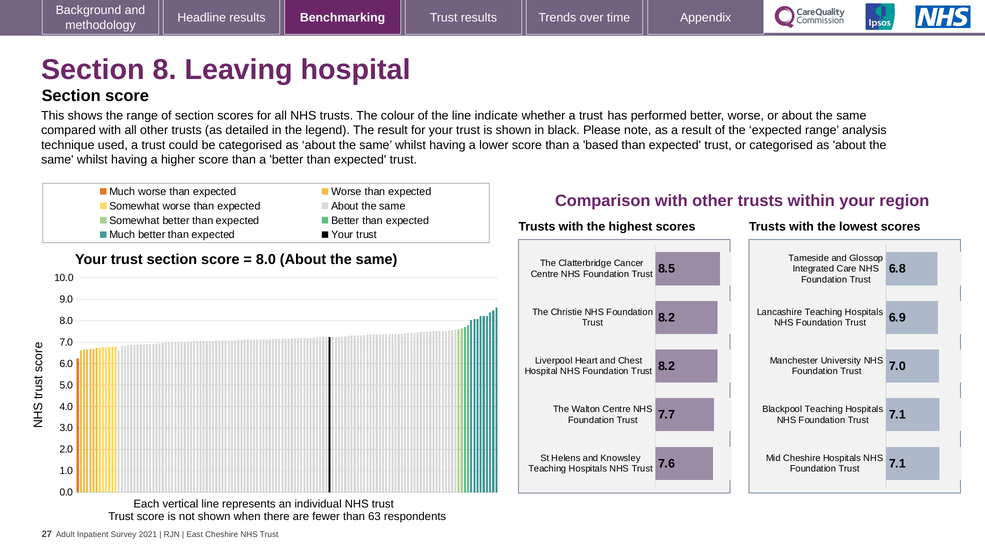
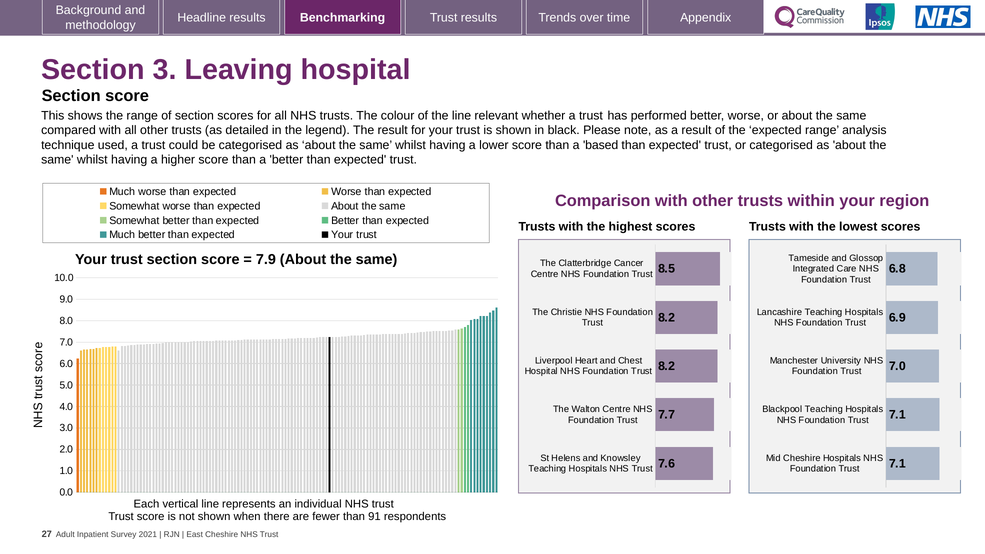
8: 8 -> 3 (165, 70)
indicate: indicate -> relevant (496, 116)
8.0: 8.0 -> 7.9 (266, 260)
63: 63 -> 91 (374, 516)
